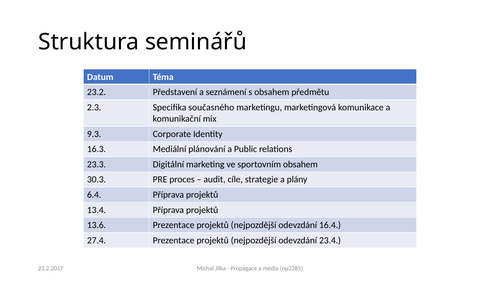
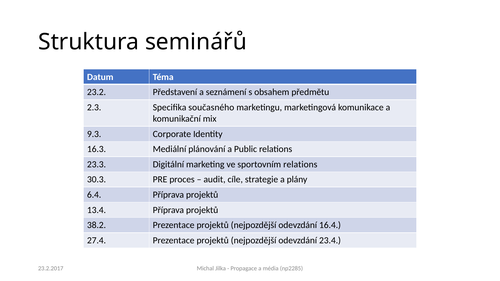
sportovním obsahem: obsahem -> relations (300, 165)
13.6: 13.6 -> 38.2 (97, 225)
